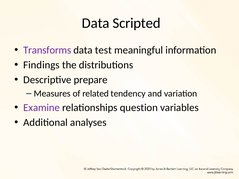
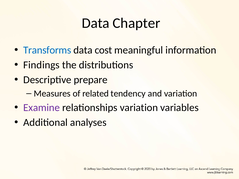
Scripted: Scripted -> Chapter (136, 23)
Transforms colour: purple -> blue (47, 50)
test: test -> cost (103, 50)
relationships question: question -> variation (139, 108)
